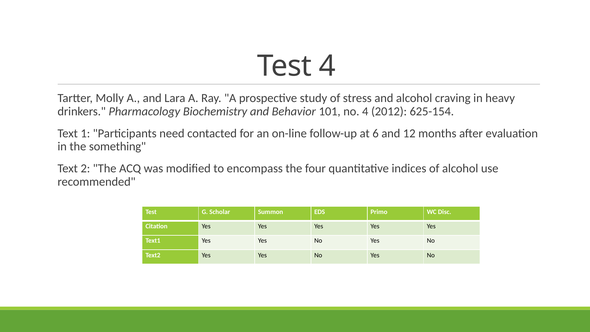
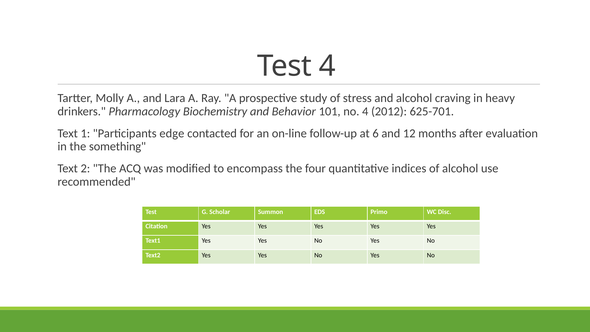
625-154: 625-154 -> 625-701 (432, 111)
need: need -> edge (172, 133)
